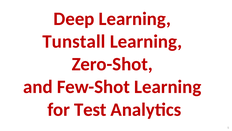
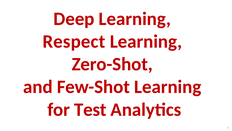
Tunstall: Tunstall -> Respect (74, 41)
